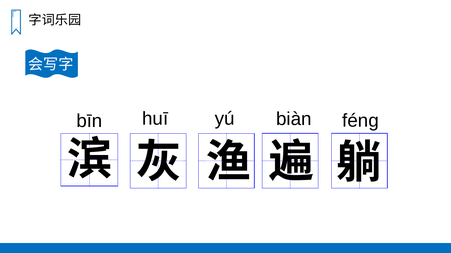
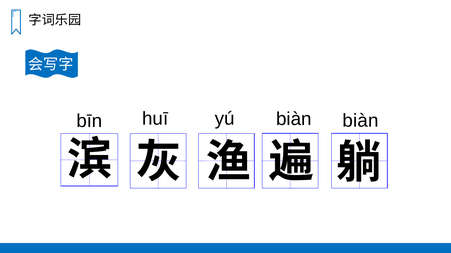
fénɡ: fénɡ -> biàn (360, 121)
